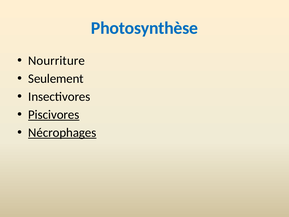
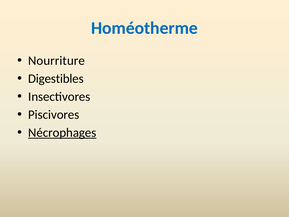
Photosynthèse: Photosynthèse -> Homéotherme (144, 28)
Seulement: Seulement -> Digestibles (56, 79)
Piscivores underline: present -> none (54, 115)
